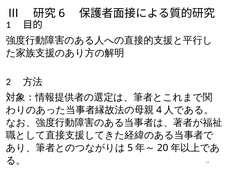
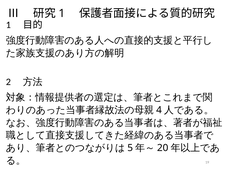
6: 6 -> 1 (62, 13)
